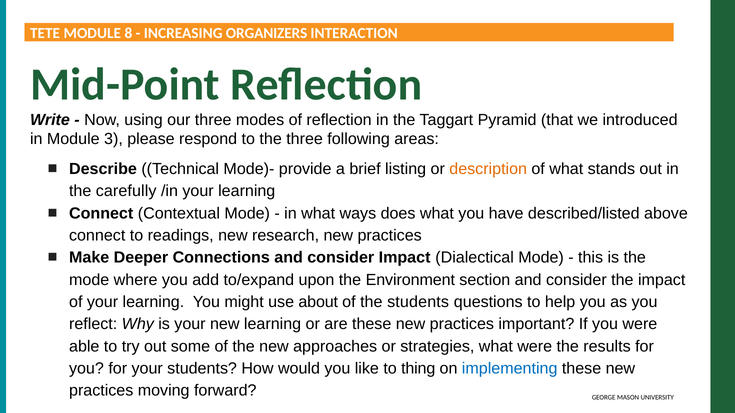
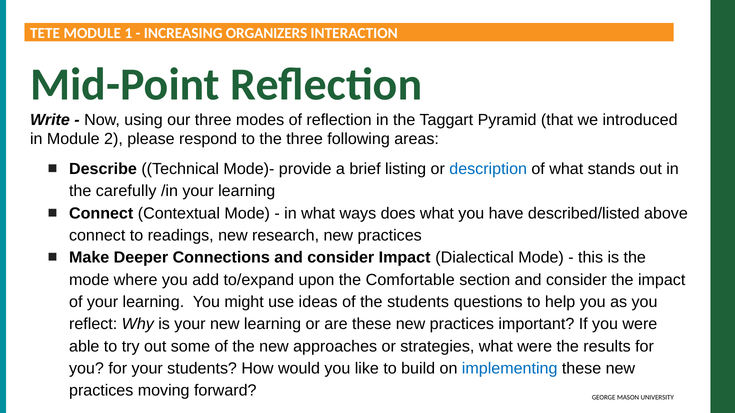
8: 8 -> 1 (128, 33)
3: 3 -> 2 (113, 139)
description colour: orange -> blue (488, 169)
Environment: Environment -> Comfortable (410, 280)
about: about -> ideas (318, 302)
thing: thing -> build (418, 369)
